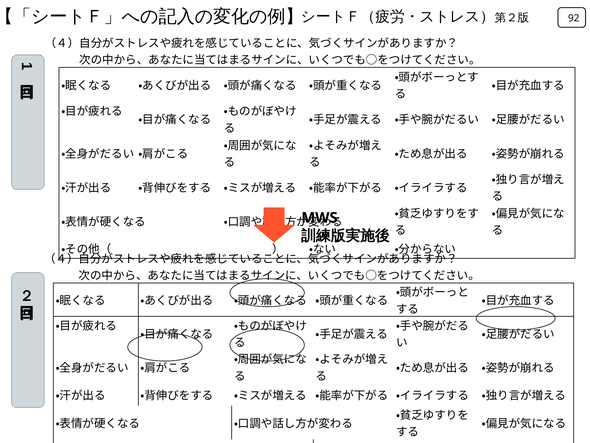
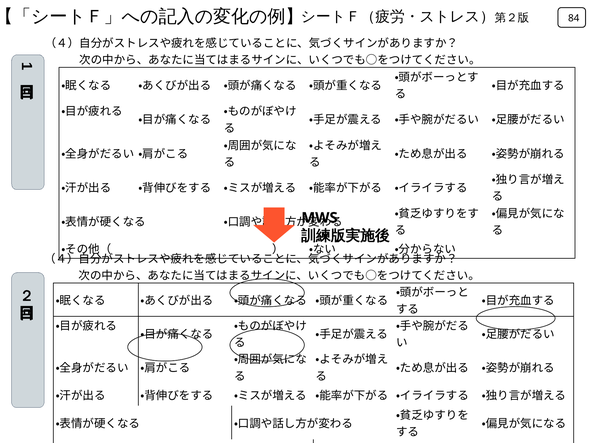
92: 92 -> 84 (574, 18)
